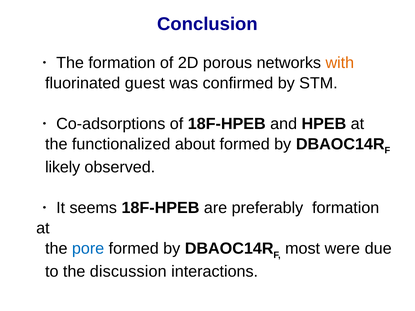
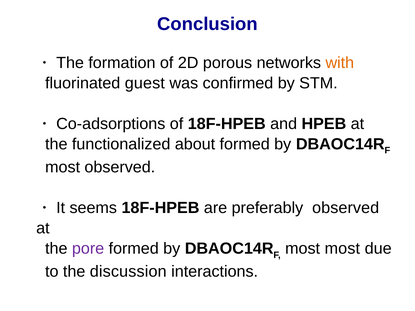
likely: likely -> most (63, 167)
preferably formation: formation -> observed (346, 208)
pore colour: blue -> purple (88, 249)
most were: were -> most (342, 249)
